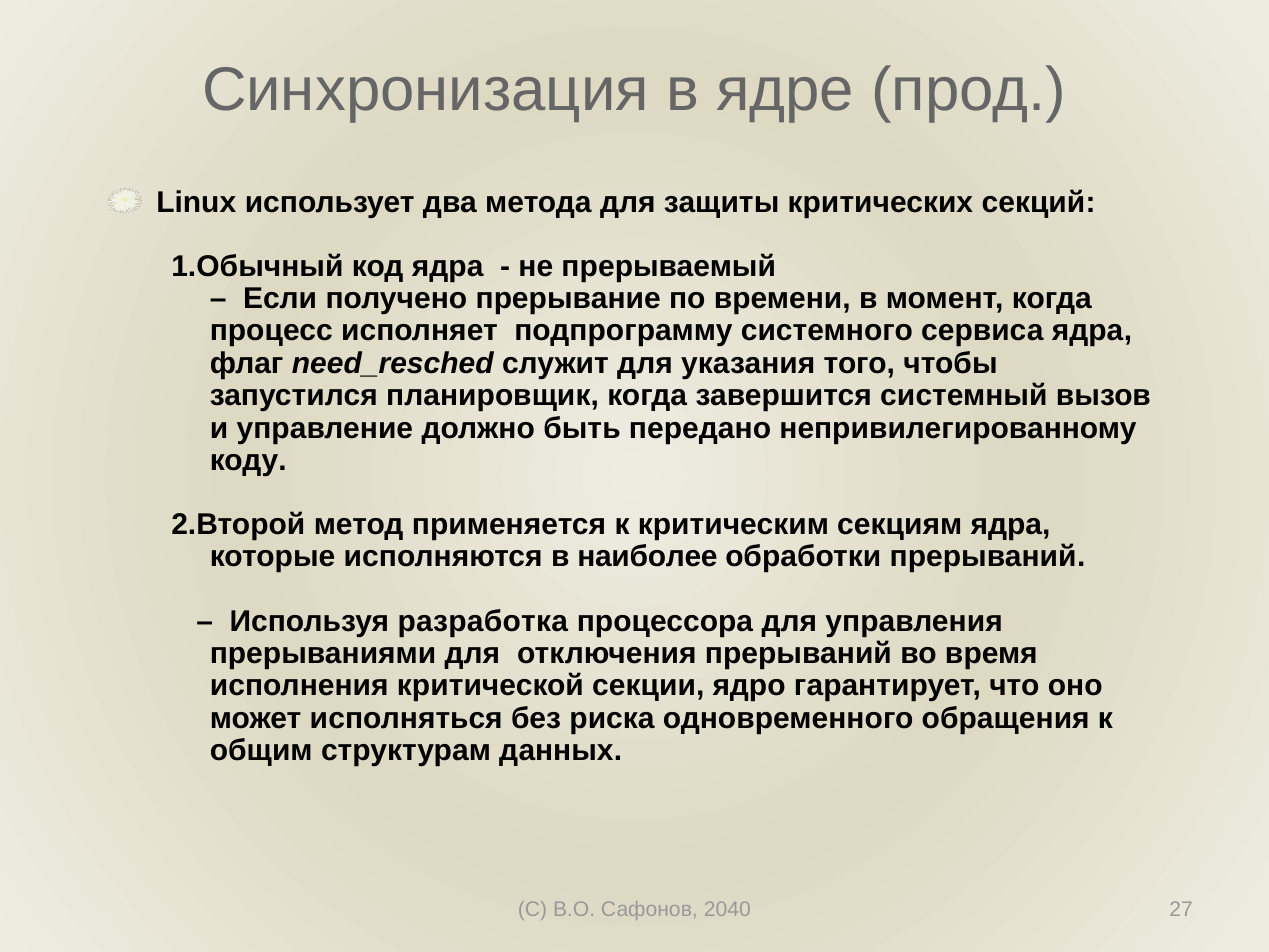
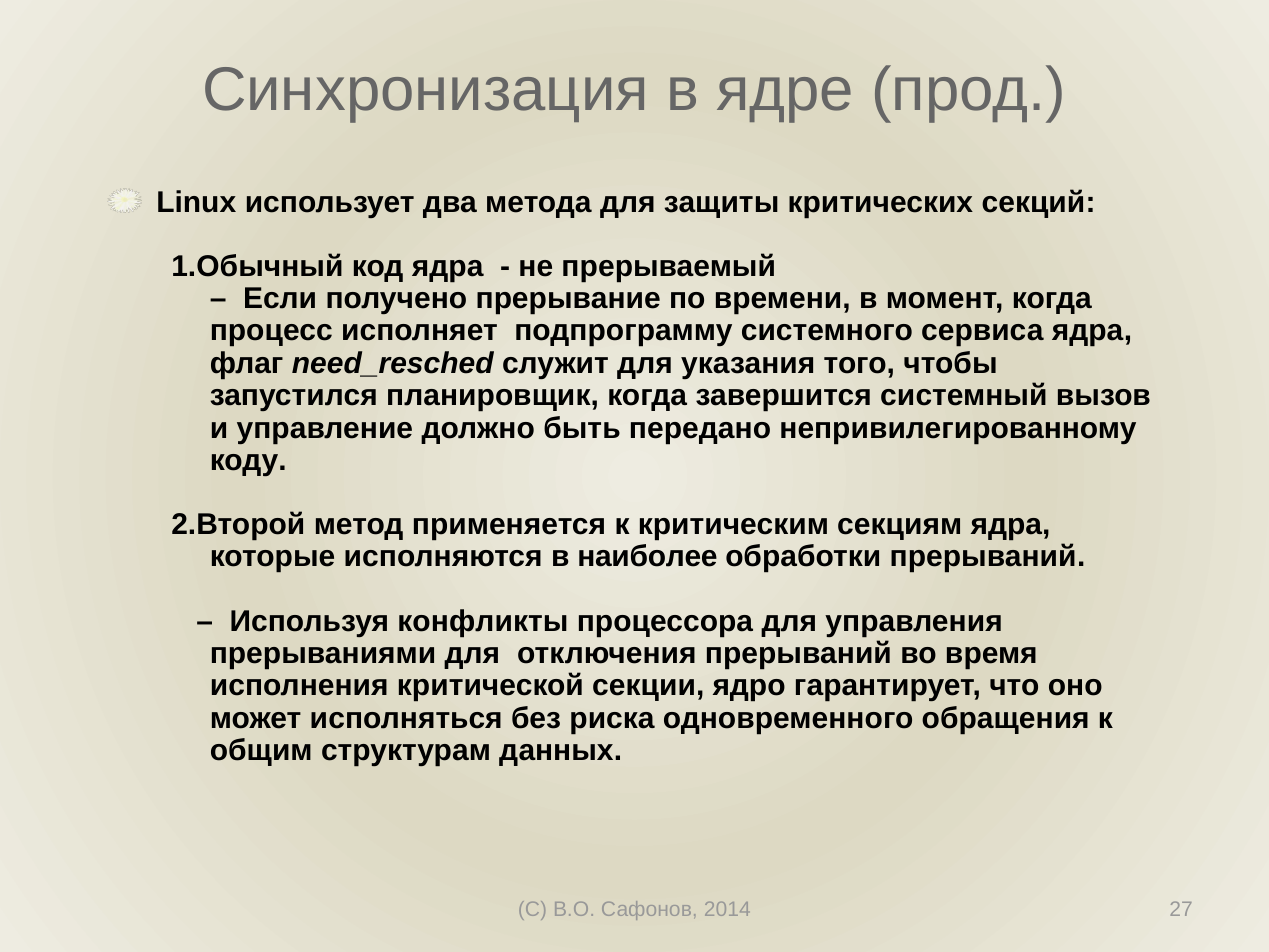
разработка: разработка -> конфликты (483, 621)
2040: 2040 -> 2014 (727, 909)
